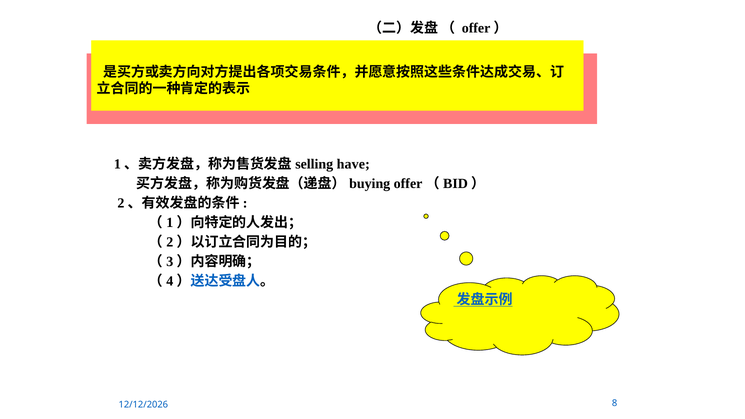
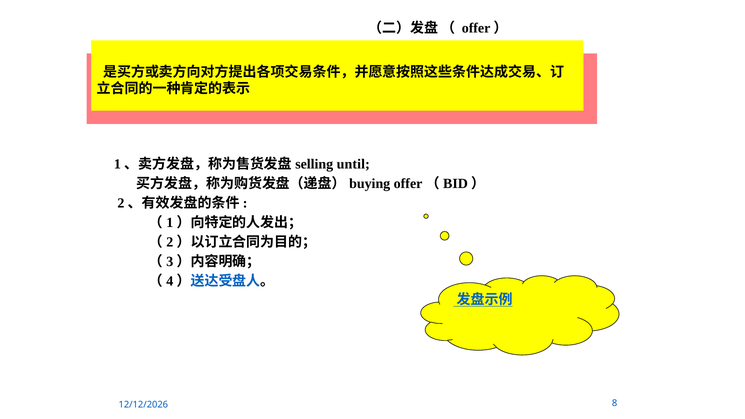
have: have -> until (353, 164)
